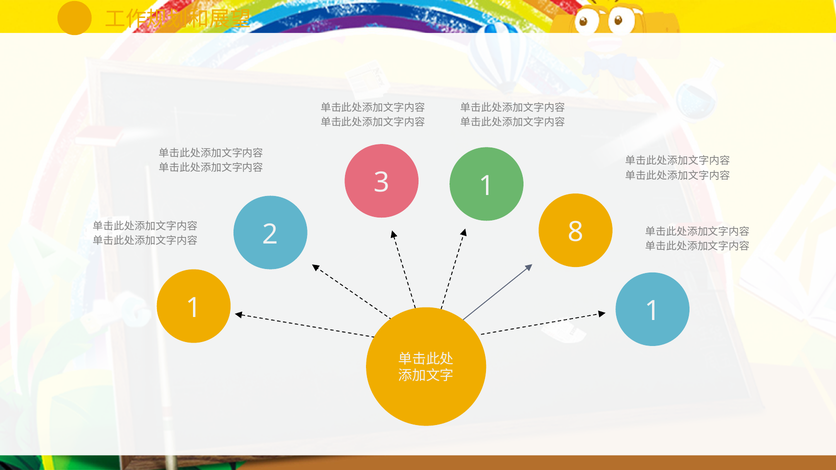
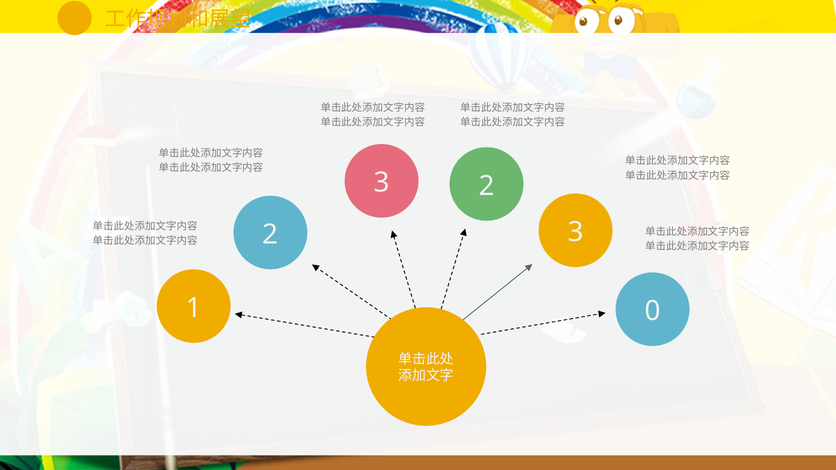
3 1: 1 -> 2 (487, 186)
2 8: 8 -> 3 (576, 232)
1: 1 -> 0 (653, 311)
